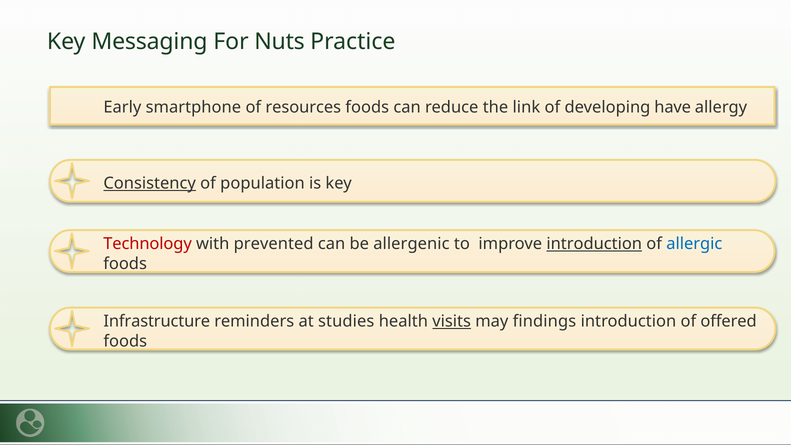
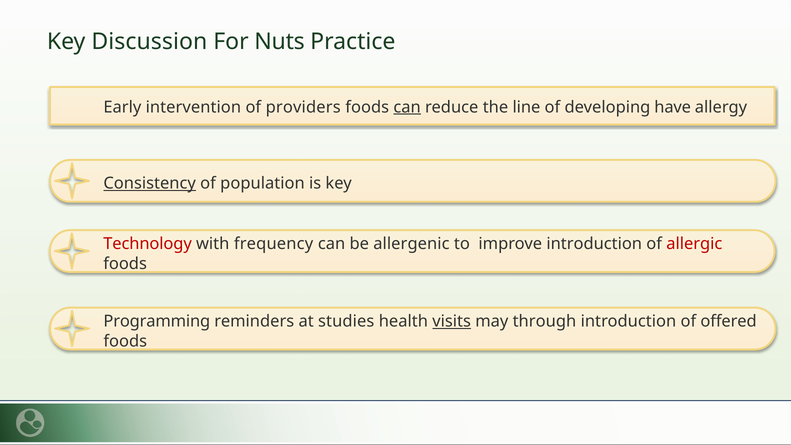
Messaging: Messaging -> Discussion (149, 42)
smartphone: smartphone -> intervention (193, 107)
resources: resources -> providers (303, 107)
can underline: none -> present (407, 107)
link: link -> line (526, 107)
prevented: prevented -> frequency (274, 244)
introduction underline: present -> none (594, 244)
allergic colour: blue -> red (694, 244)
Infrastructure: Infrastructure -> Programming (157, 321)
findings: findings -> through (544, 321)
